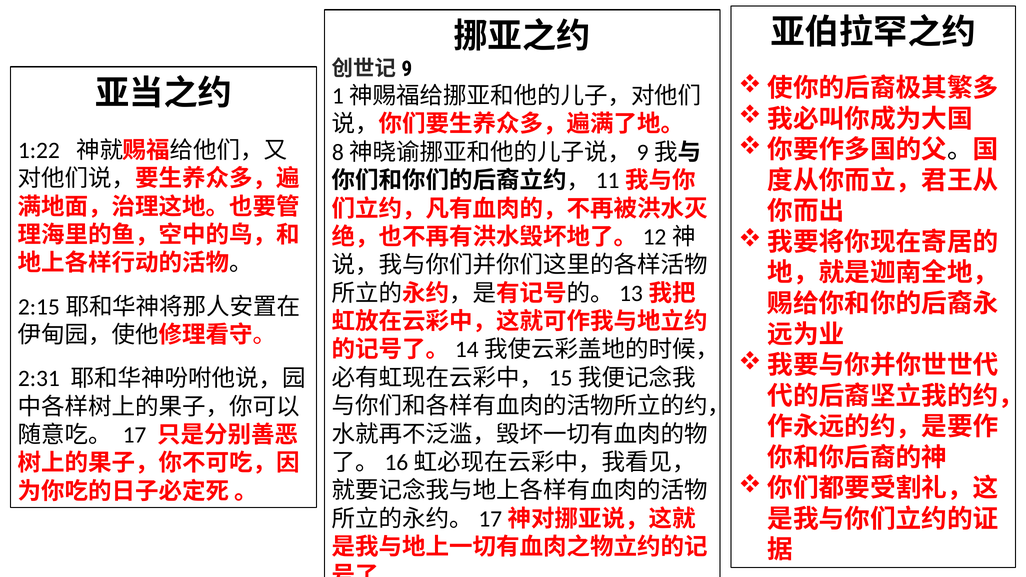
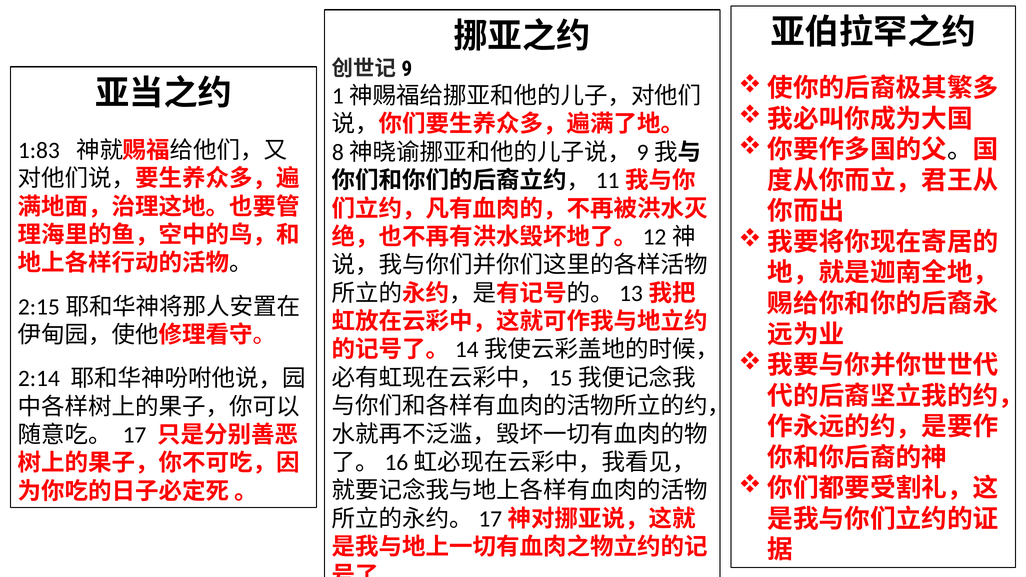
1:22: 1:22 -> 1:83 (39, 150)
2:31: 2:31 -> 2:14 (39, 379)
